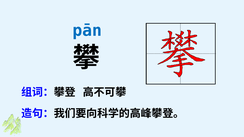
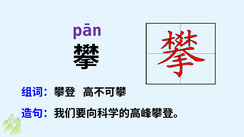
pān colour: blue -> purple (87, 31)
